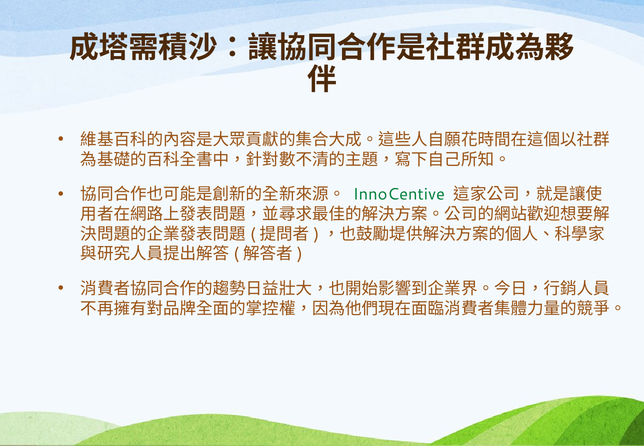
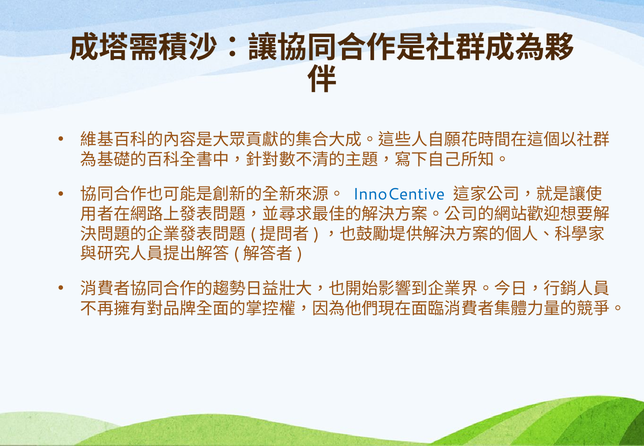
InnoCentive colour: green -> blue (399, 194)
